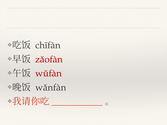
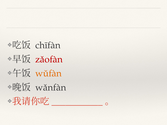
wǔfàn colour: red -> orange (49, 74)
